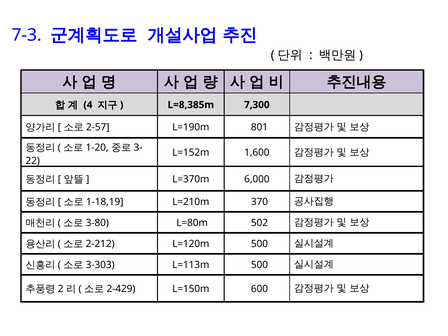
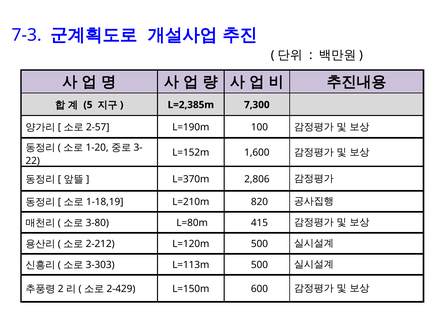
4: 4 -> 5 (88, 105)
L=8,385m: L=8,385m -> L=2,385m (191, 105)
801: 801 -> 100 (259, 127)
6,000: 6,000 -> 2,806 (257, 179)
370: 370 -> 820 (259, 202)
502: 502 -> 415 (259, 223)
